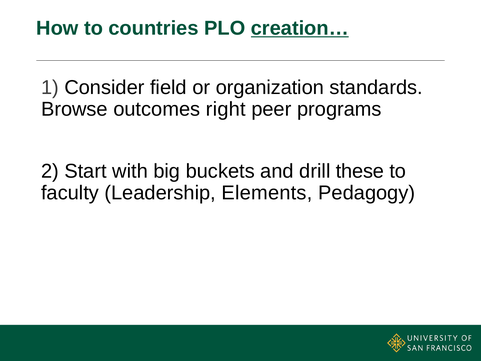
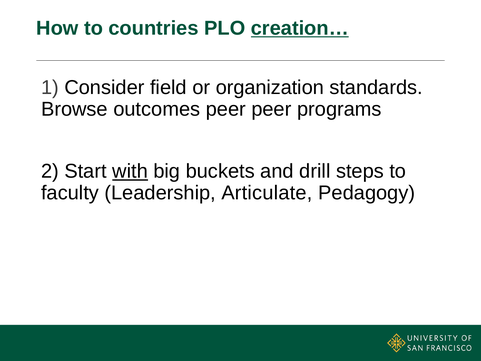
outcomes right: right -> peer (226, 109)
with underline: none -> present (130, 171)
these: these -> steps (360, 171)
Elements: Elements -> Articulate (267, 193)
